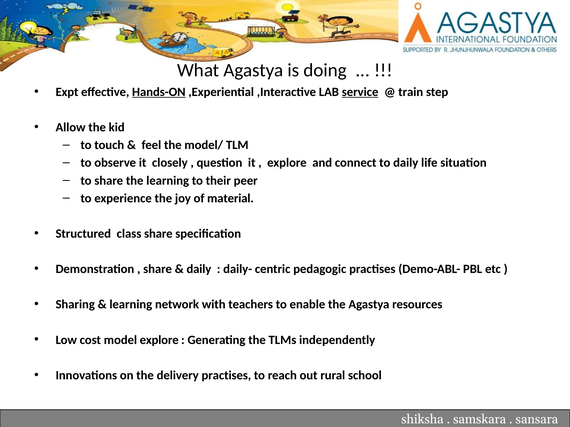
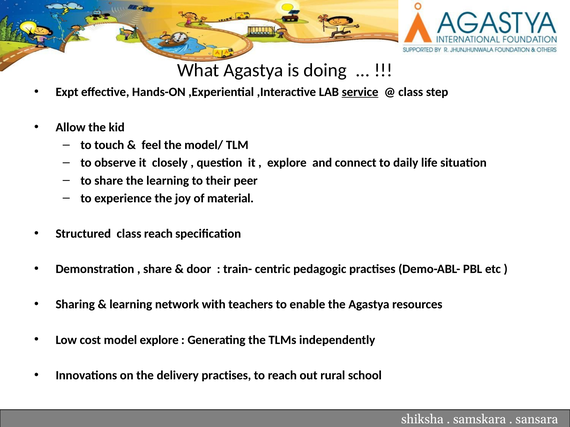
Hands-ON underline: present -> none (159, 92)
train: train -> class (411, 92)
class share: share -> reach (158, 234)
daily: daily -> door (199, 269)
daily-: daily- -> train- (238, 269)
